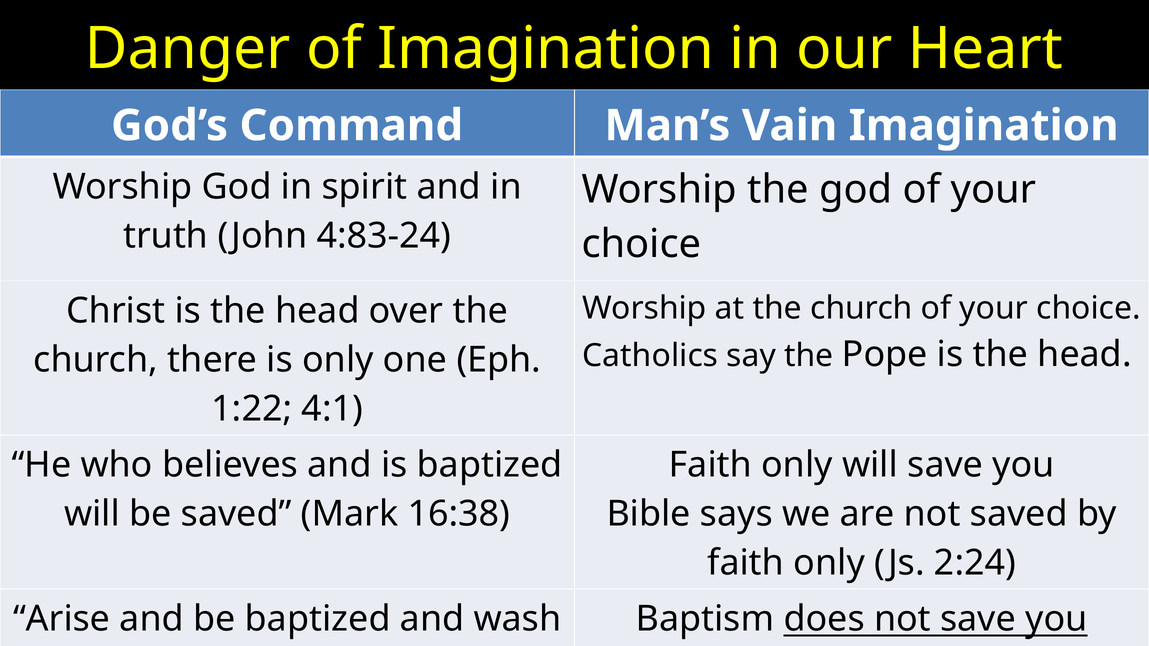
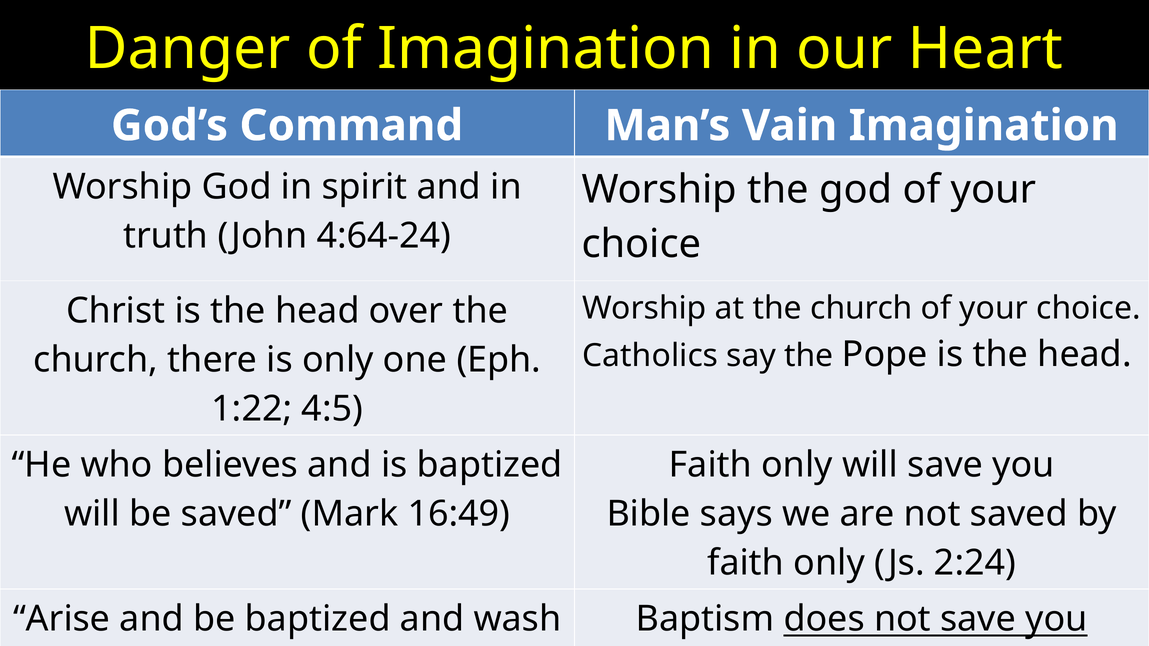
4:83-24: 4:83-24 -> 4:64-24 (384, 236)
4:1: 4:1 -> 4:5 (332, 409)
16:38: 16:38 -> 16:49 (459, 514)
